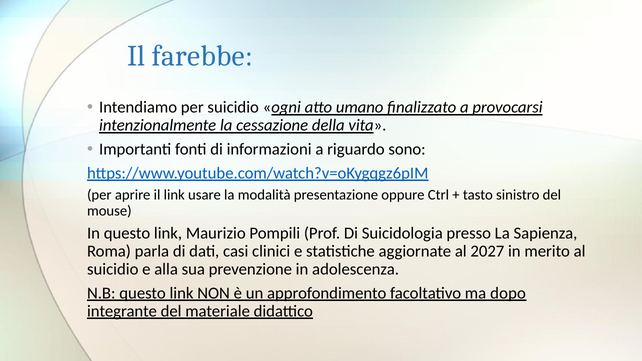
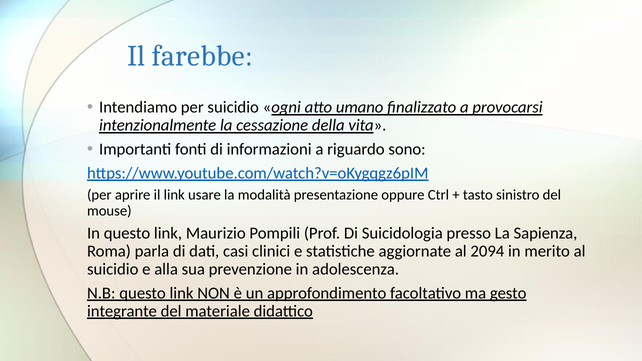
2027: 2027 -> 2094 (487, 251)
dopo: dopo -> gesto (508, 293)
